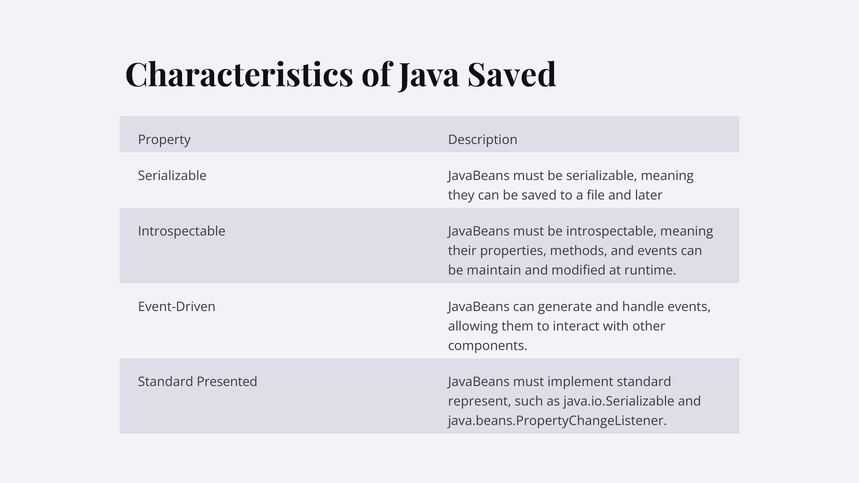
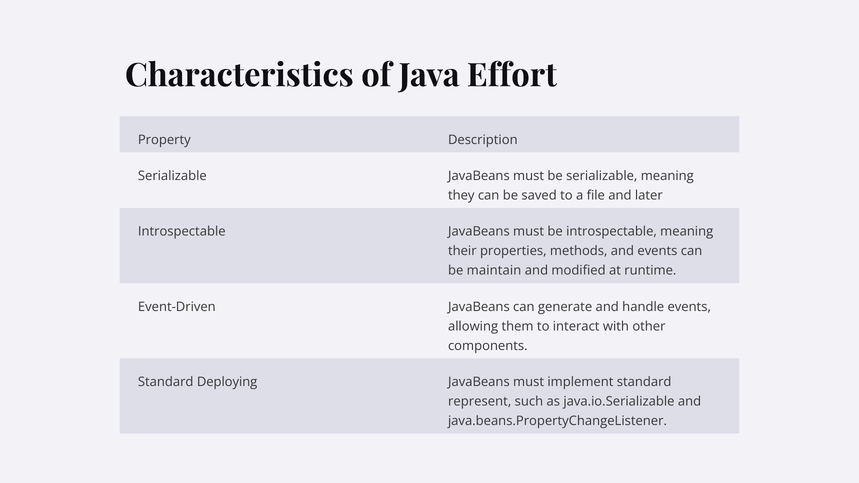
Java Saved: Saved -> Effort (512, 76)
Presented: Presented -> Deploying (227, 382)
